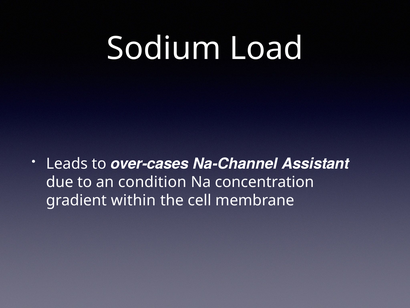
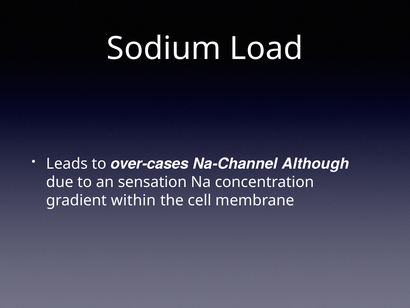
Assistant: Assistant -> Although (315, 164)
condition: condition -> sensation (152, 182)
